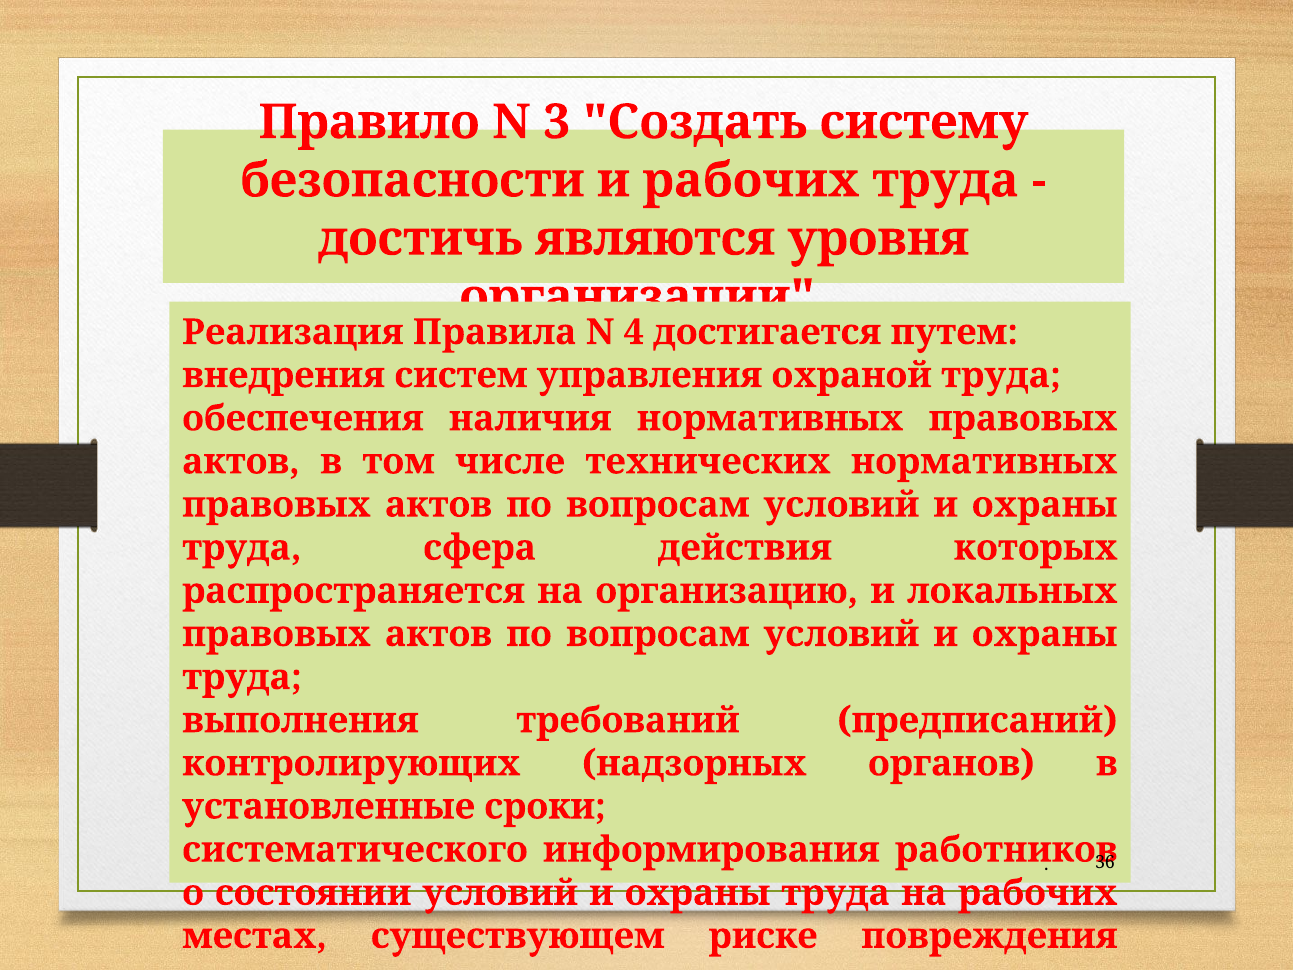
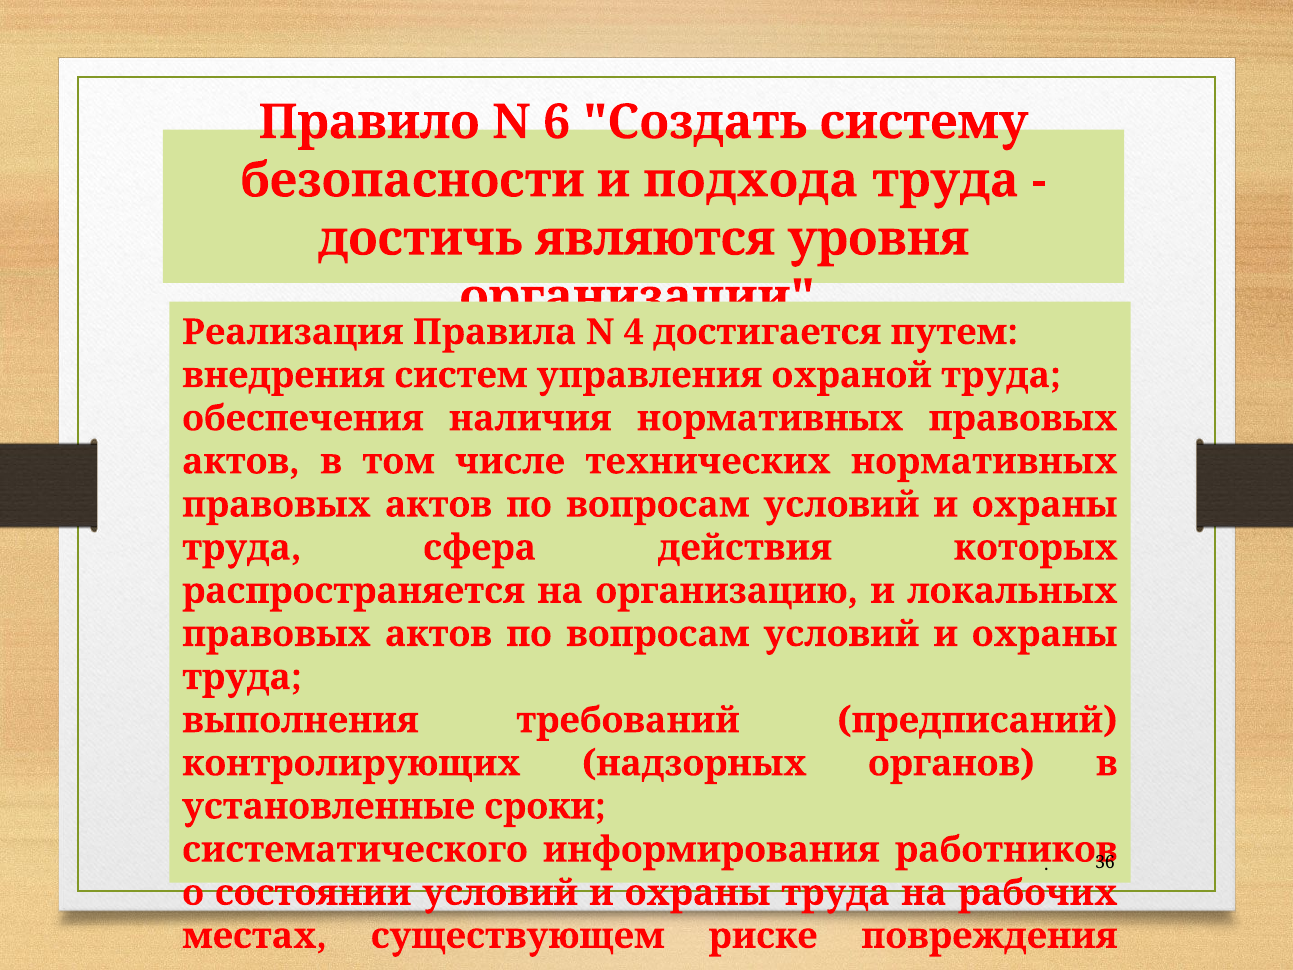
3: 3 -> 6 (557, 122)
и рабочих: рабочих -> подхода (751, 180)
